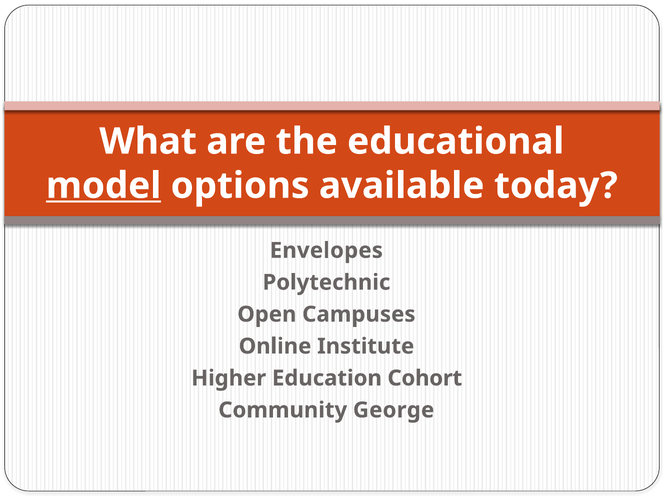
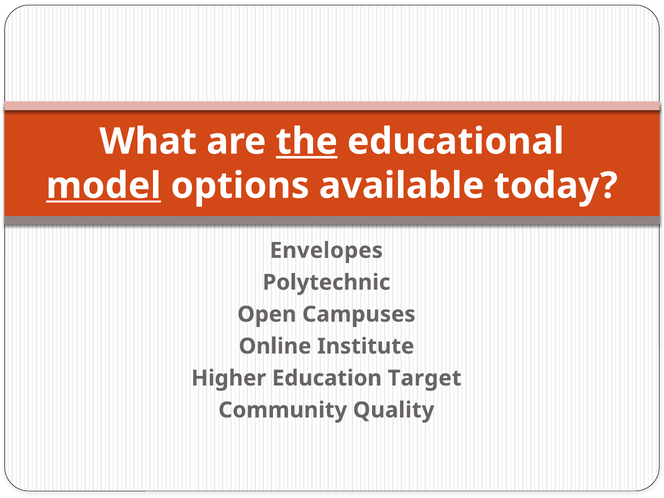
the underline: none -> present (307, 141)
Cohort: Cohort -> Target (425, 378)
George: George -> Quality (394, 410)
